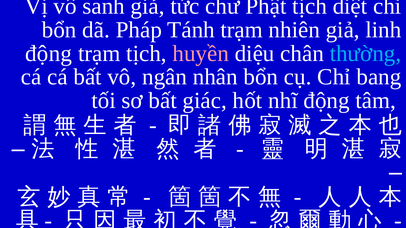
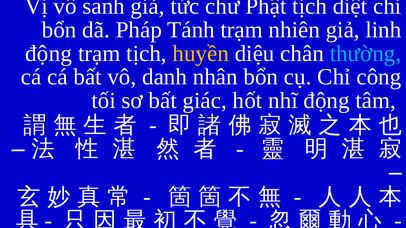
huyền colour: pink -> yellow (201, 54)
ngân: ngân -> danh (165, 77)
bang: bang -> công (379, 77)
